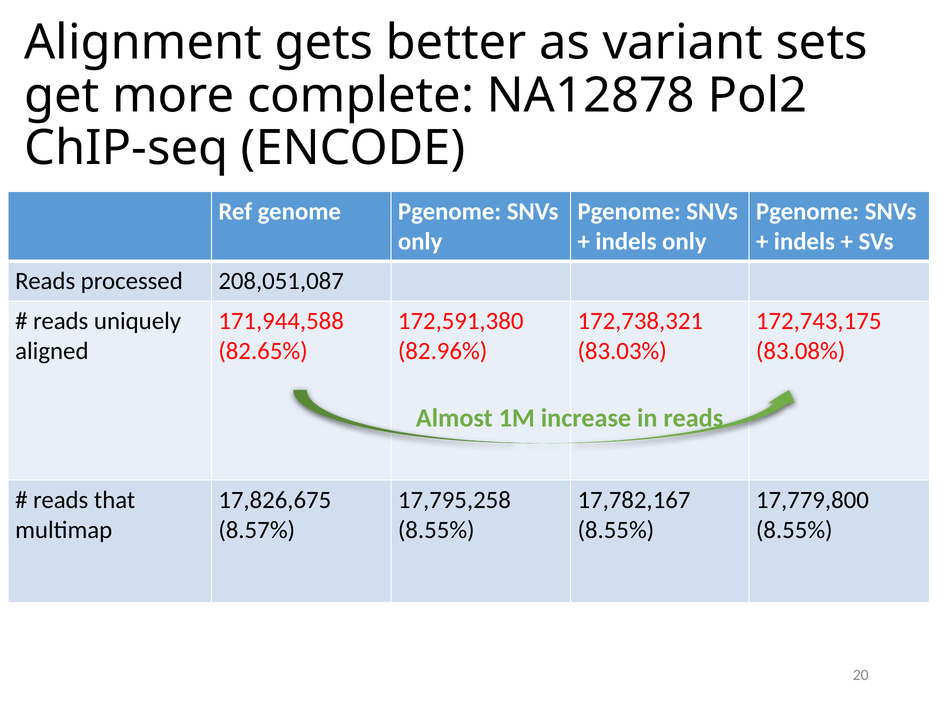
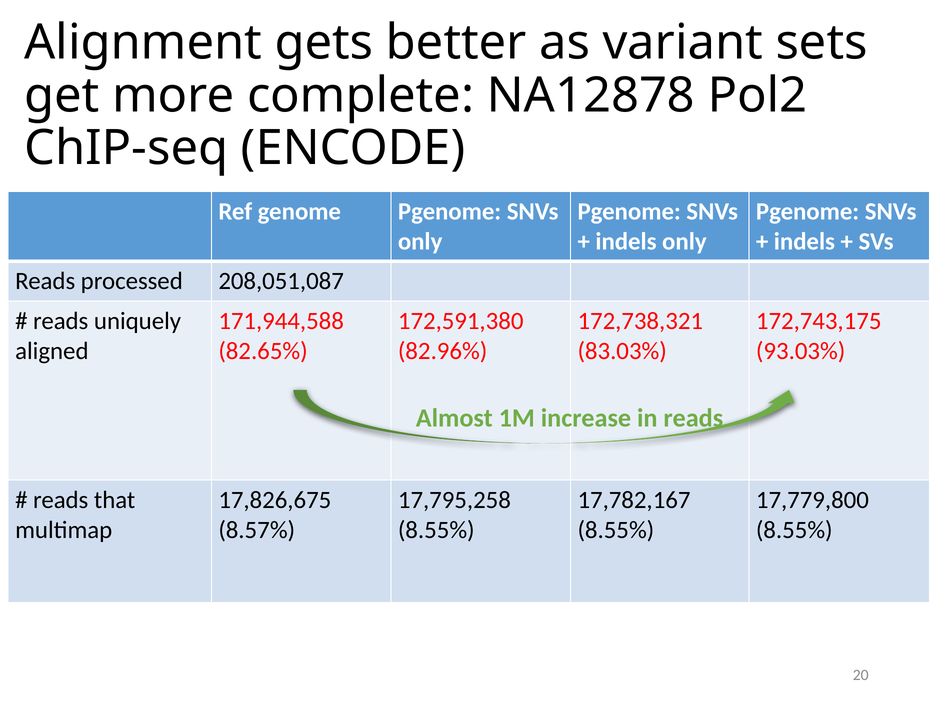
83.08%: 83.08% -> 93.03% (801, 351)
